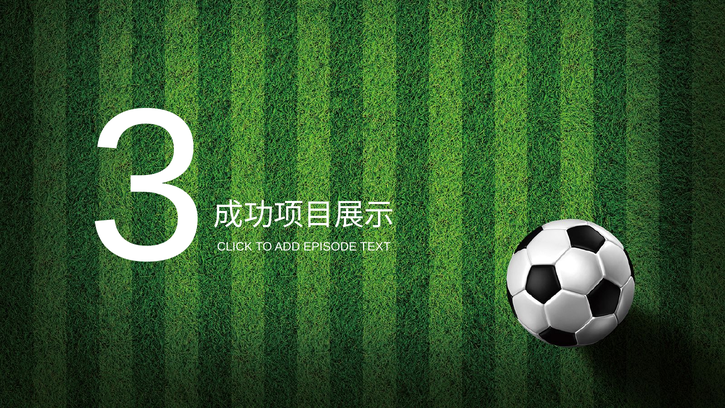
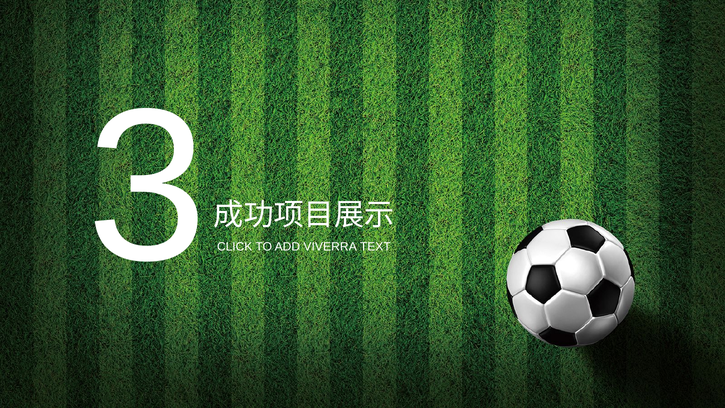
EPISODE: EPISODE -> VIVERRA (330, 247)
